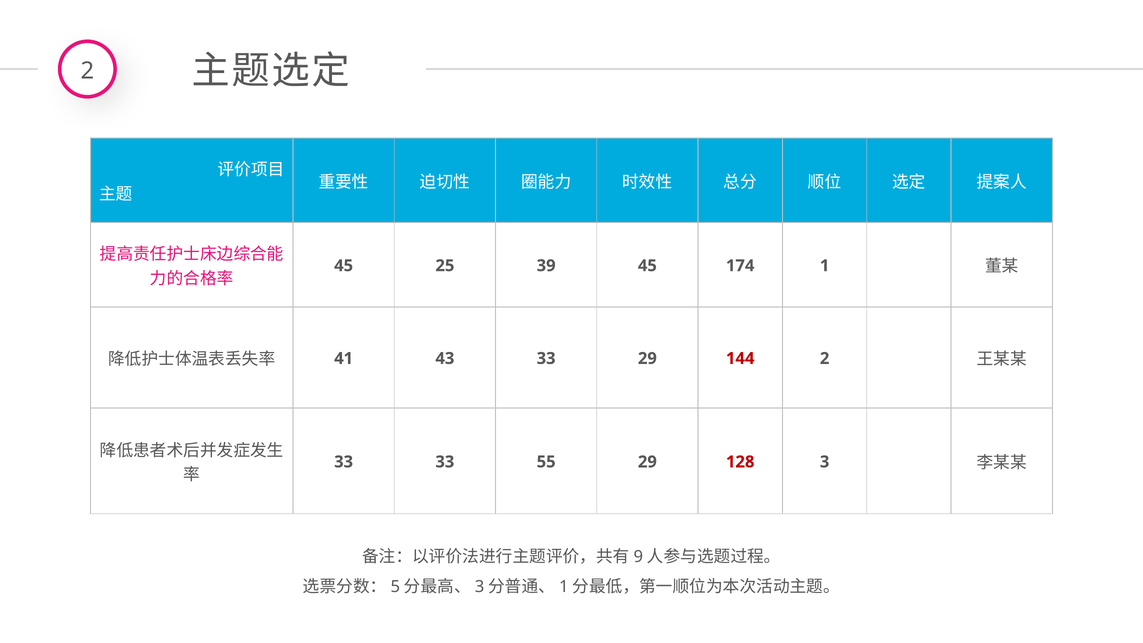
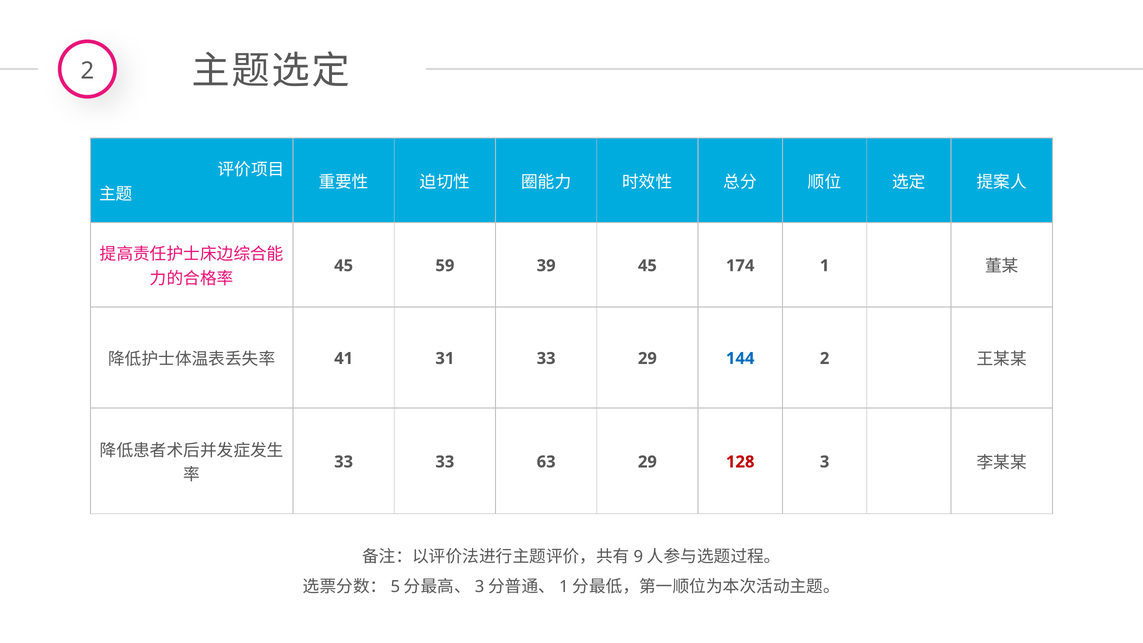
25: 25 -> 59 (445, 266)
43: 43 -> 31 (445, 358)
144 colour: red -> blue (740, 358)
55: 55 -> 63 (546, 462)
